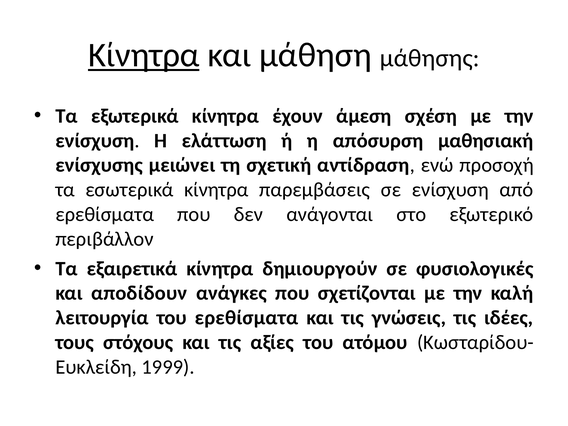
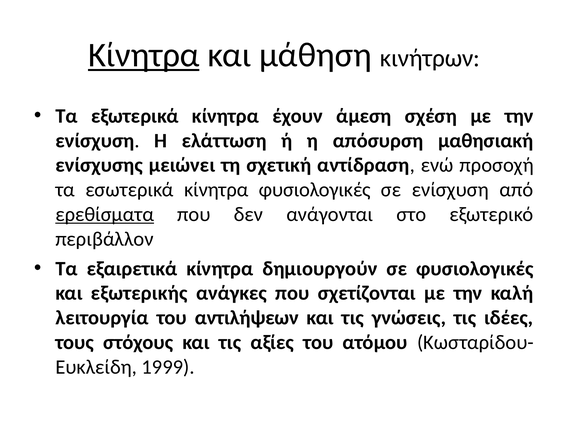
μάθησης: μάθησης -> κινήτρων (430, 58)
κίνητρα παρεμβάσεις: παρεμβάσεις -> φυσιολογικές (315, 190)
ερεθίσματα underline: none -> present (105, 214)
αποδίδουν: αποδίδουν -> εξωτερικής (139, 293)
του ερεθίσματα: ερεθίσματα -> αντιλήψεων (247, 318)
